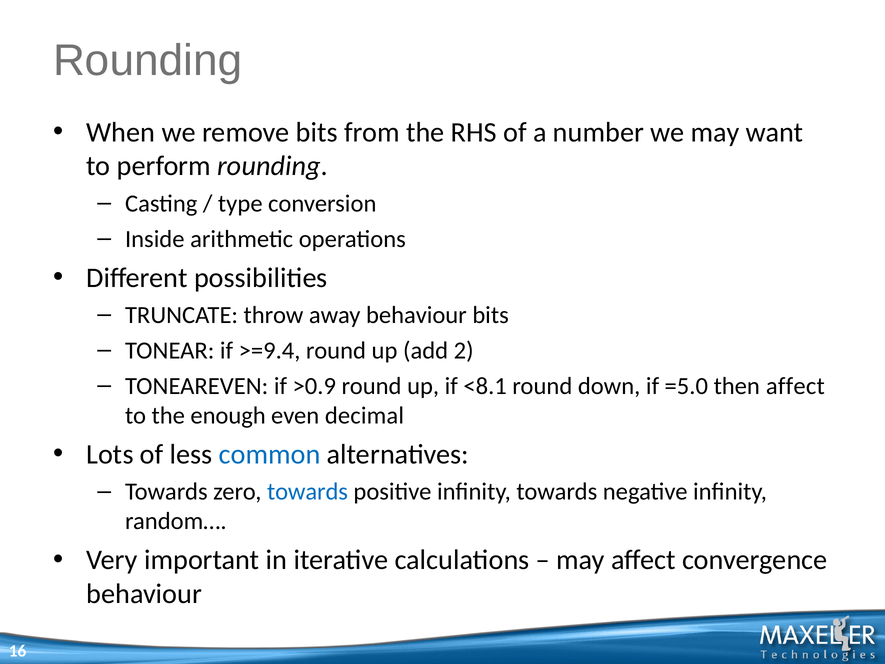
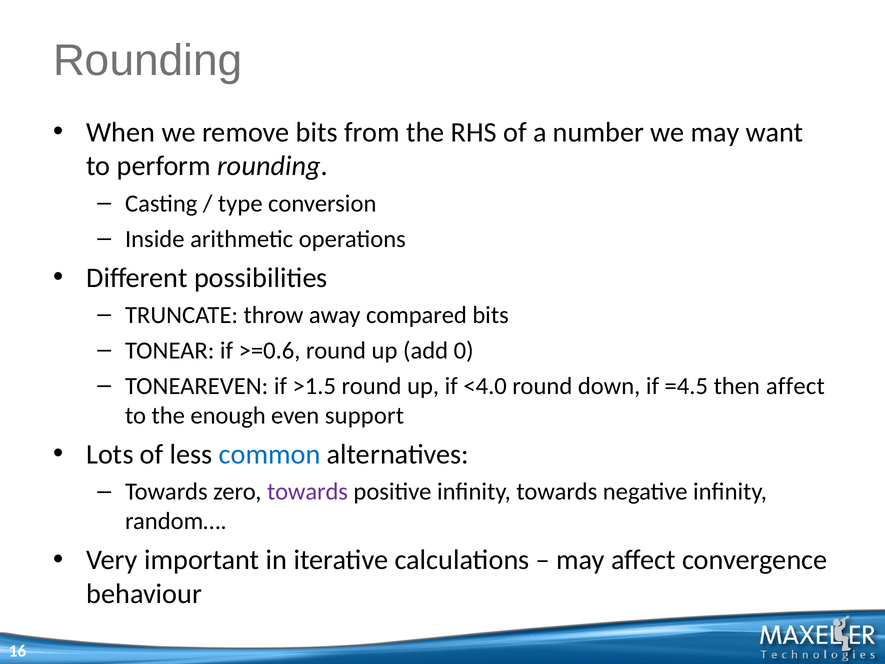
away behaviour: behaviour -> compared (416, 315)
>=9.4: >=9.4 -> >=0.6 (270, 350)
2: 2 -> 0 (464, 350)
>0.9: >0.9 -> >1.5 (314, 386)
<8.1: <8.1 -> <4.0 (485, 386)
=5.0: =5.0 -> =4.5 (686, 386)
decimal: decimal -> support (364, 415)
towards colour: blue -> purple (307, 492)
